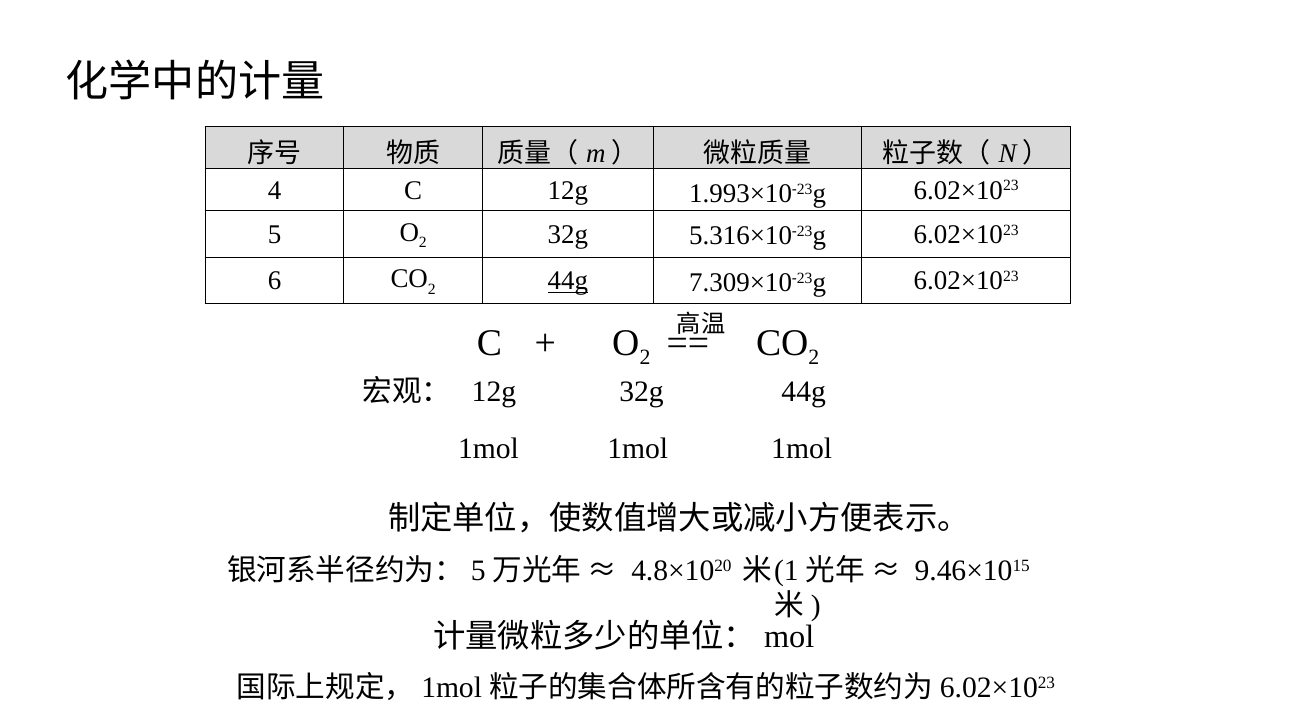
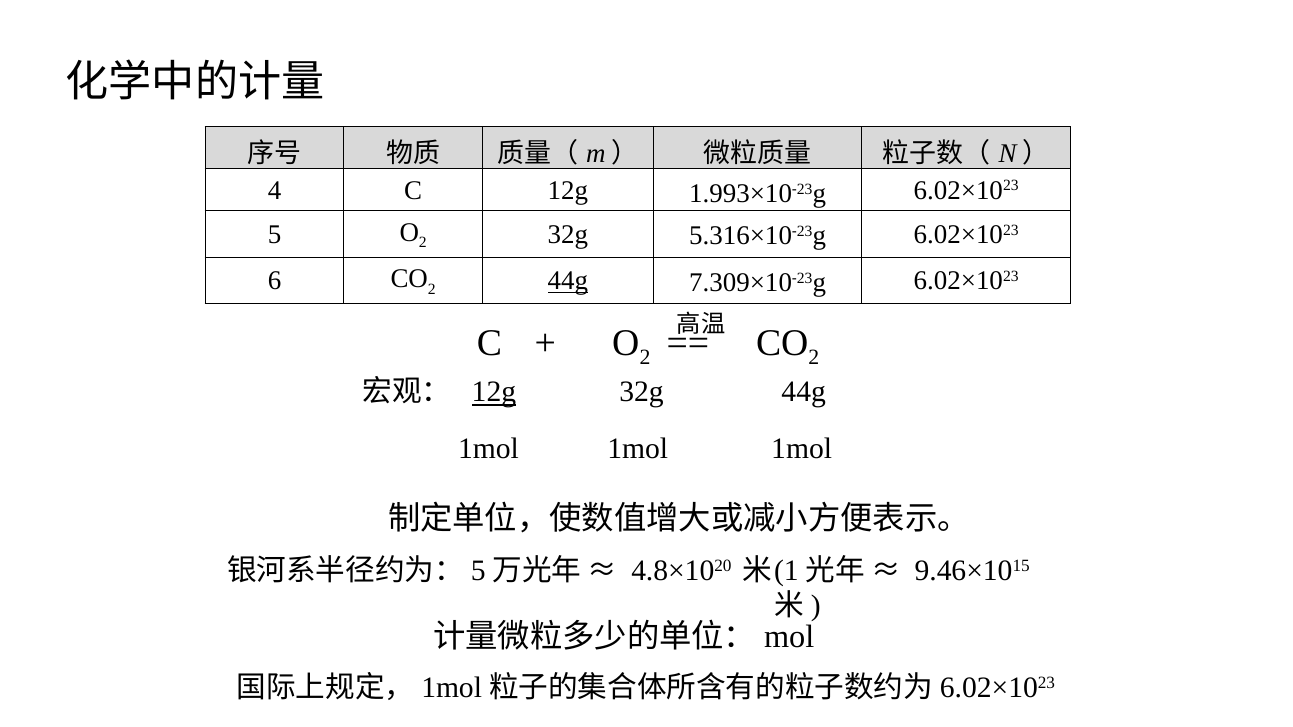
12g underline: none -> present (494, 392)
